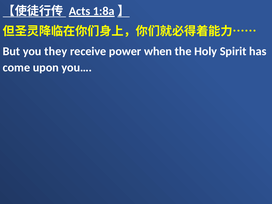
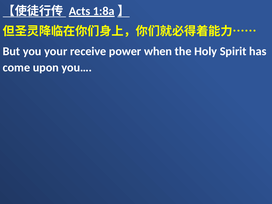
they: they -> your (56, 51)
